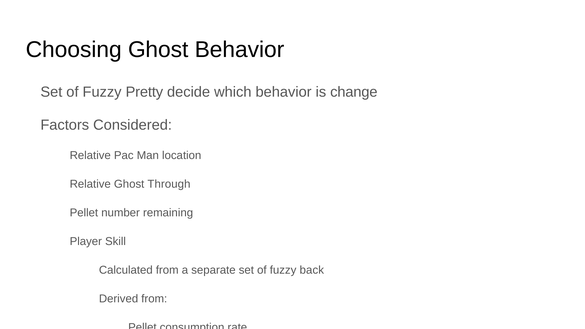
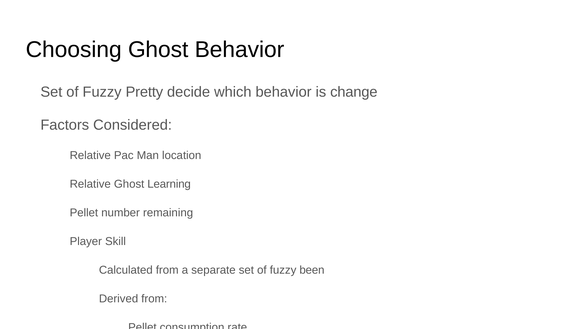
Through: Through -> Learning (169, 184)
fuzzy back: back -> been (312, 270)
